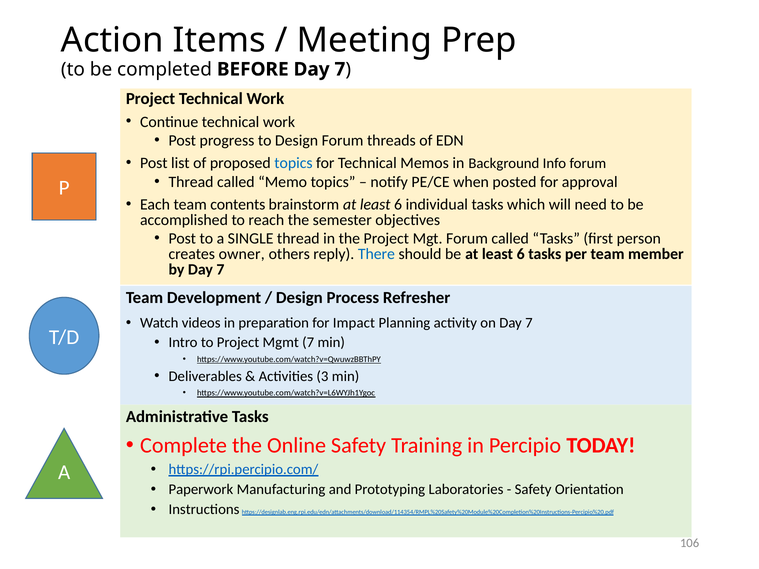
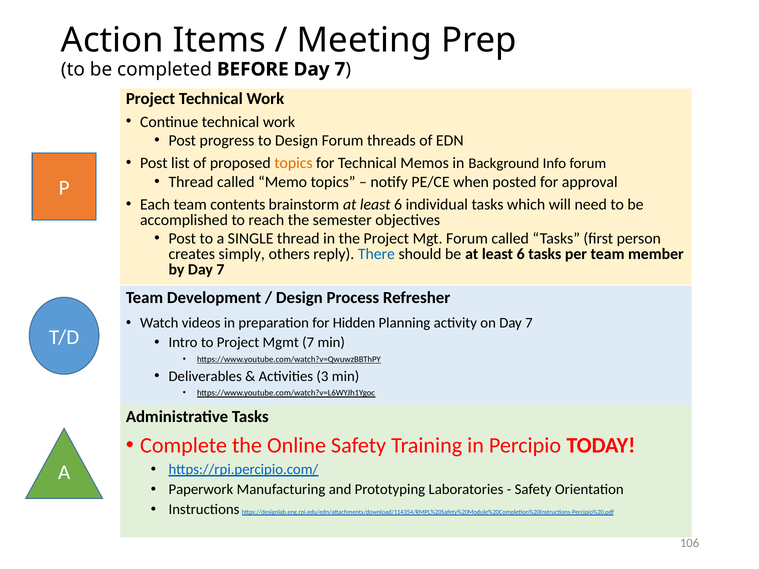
topics colour: blue -> orange (293, 163)
owner: owner -> simply (242, 254)
Impact: Impact -> Hidden (354, 323)
